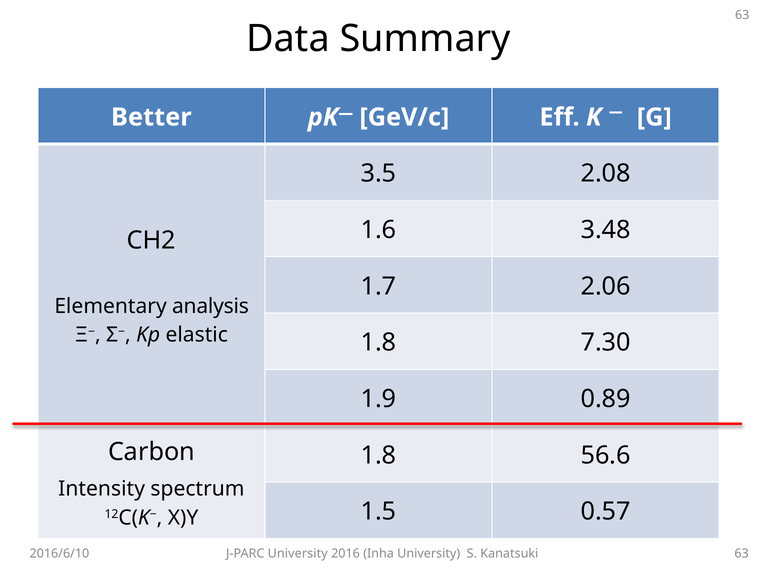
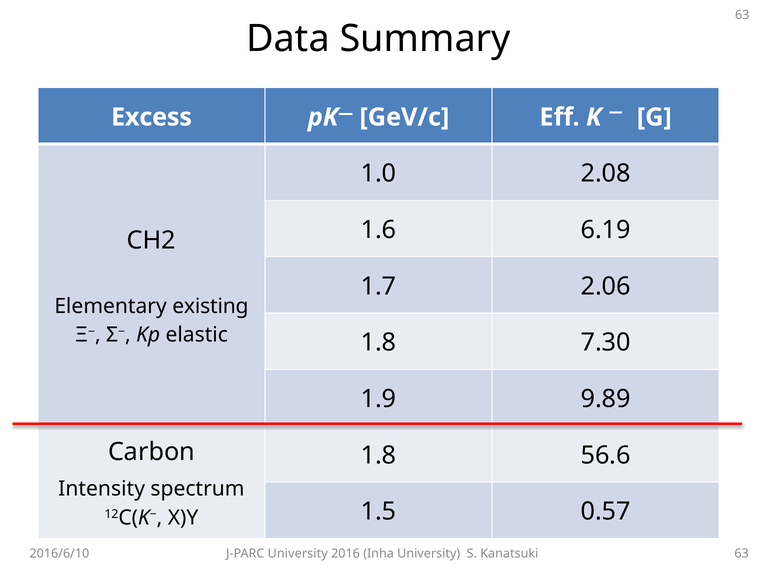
Better: Better -> Excess (152, 117)
3.5: 3.5 -> 1.0 (379, 173)
3.48: 3.48 -> 6.19 (606, 230)
analysis: analysis -> existing (210, 306)
0.89: 0.89 -> 9.89 (606, 399)
